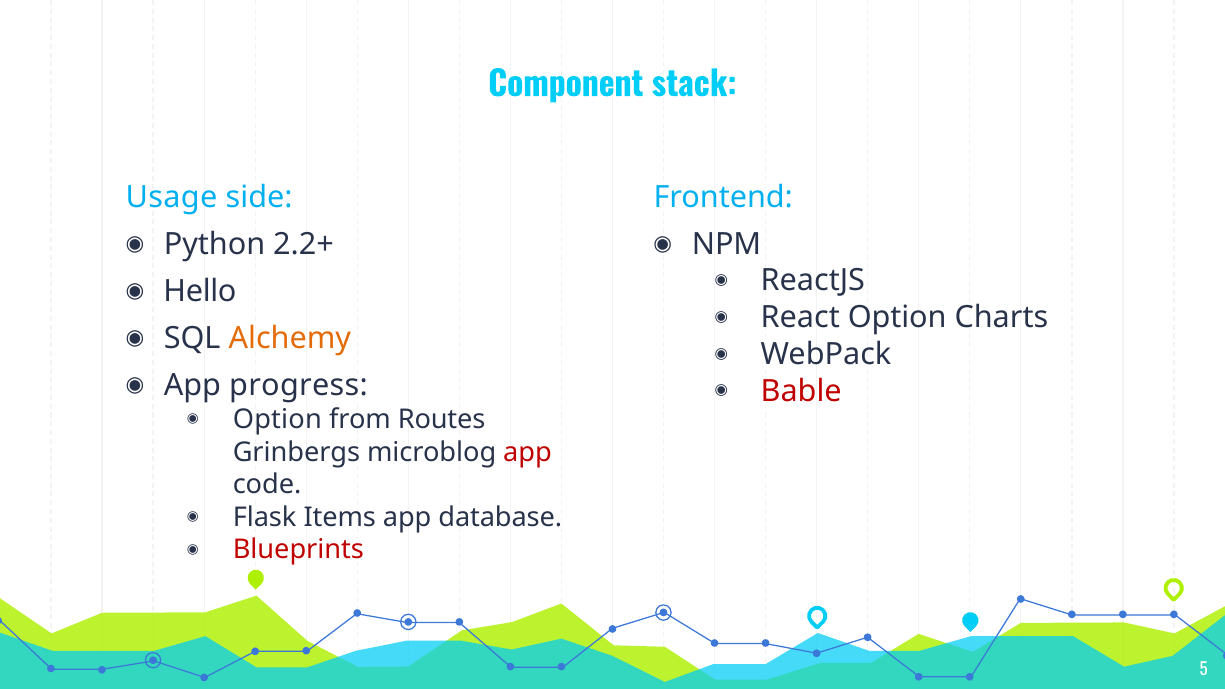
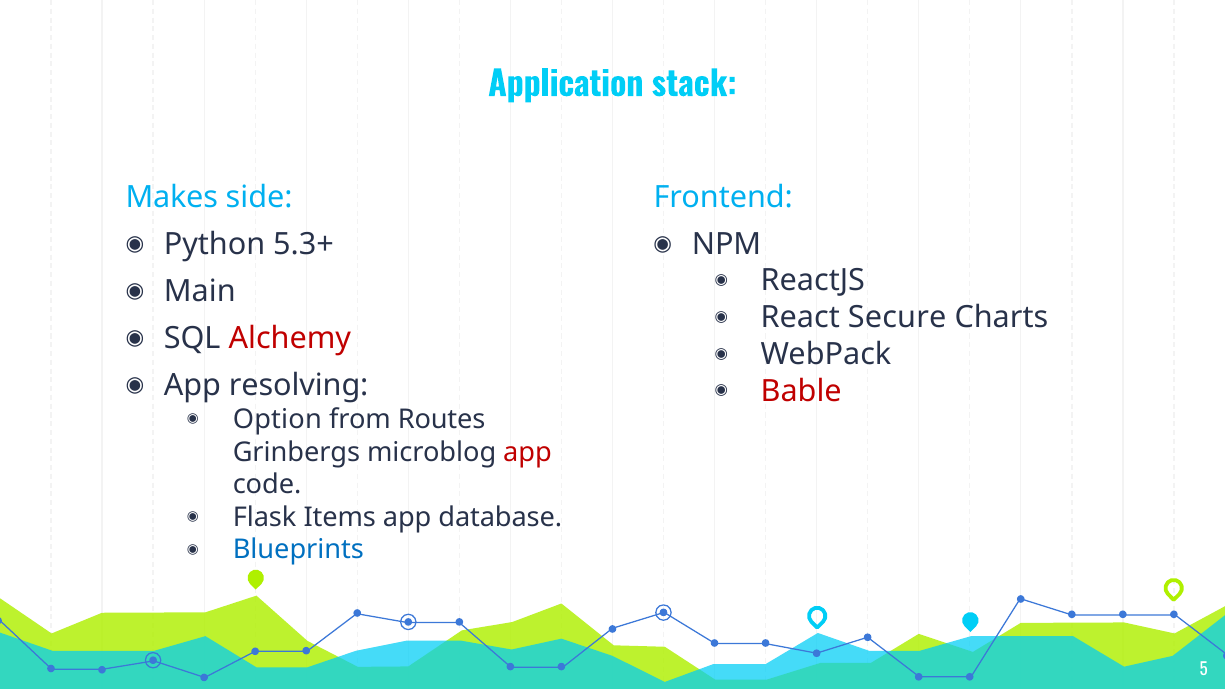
Component: Component -> Application (566, 85)
Usage: Usage -> Makes (172, 197)
2.2+: 2.2+ -> 5.3+ (304, 244)
Hello: Hello -> Main (200, 291)
React Option: Option -> Secure (897, 318)
Alchemy colour: orange -> red (290, 338)
progress: progress -> resolving (299, 385)
Blueprints colour: red -> blue (298, 550)
